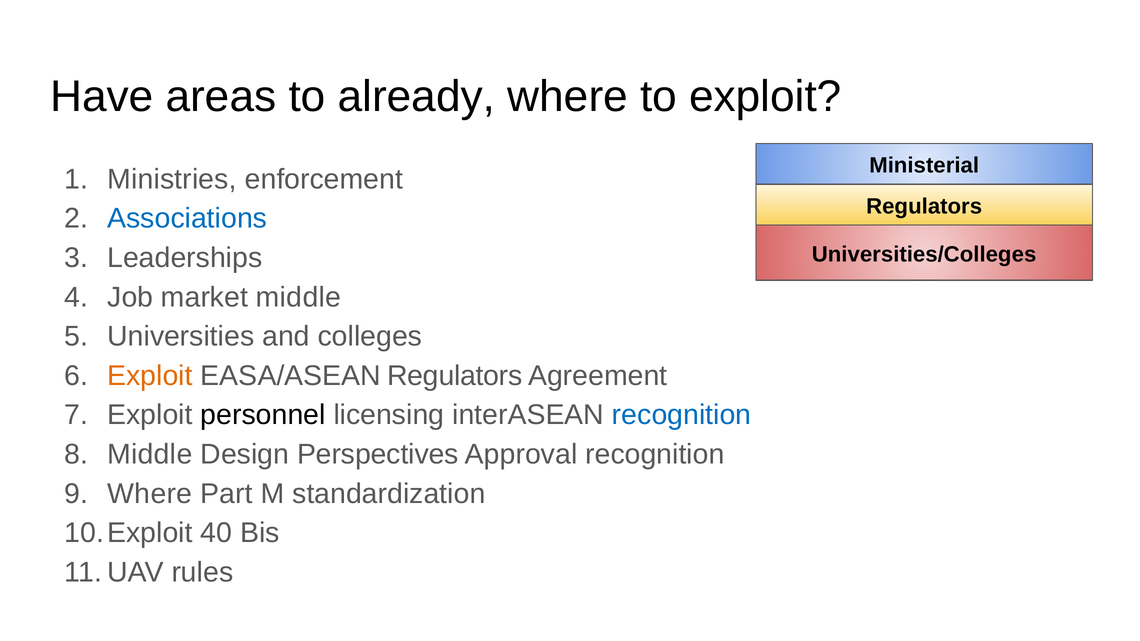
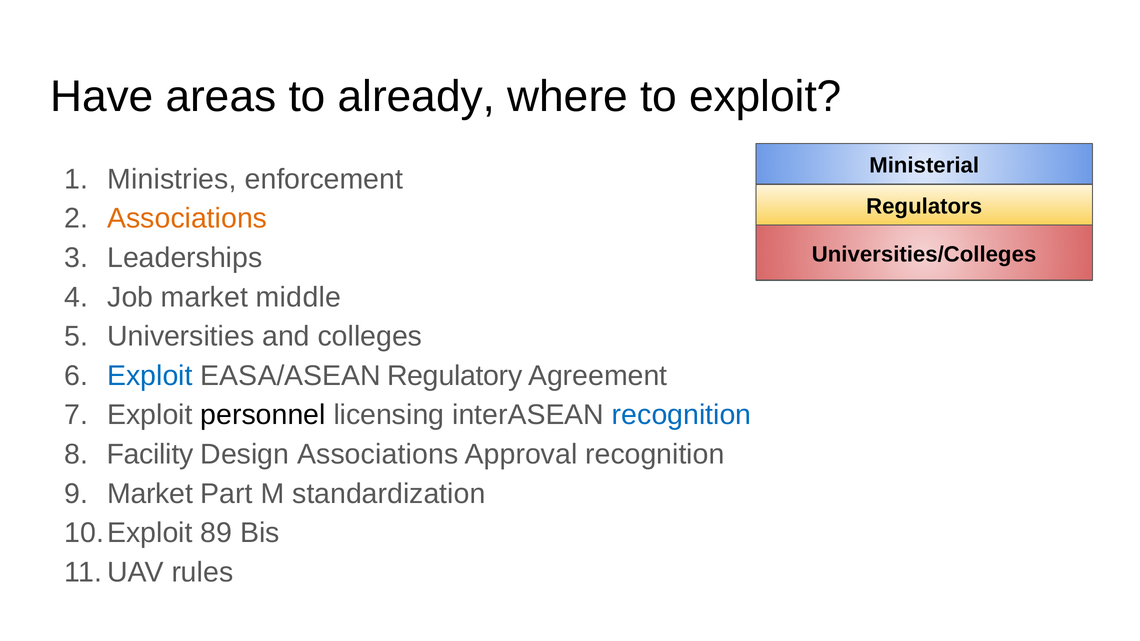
Associations colour: blue -> orange (187, 219)
Exploit colour: orange -> blue (150, 376)
EASA/ASEAN Regulators: Regulators -> Regulatory (455, 376)
Middle: Middle -> Facility (150, 454)
Design Perspectives: Perspectives -> Associations (378, 454)
Where: Where -> Market (150, 494)
40: 40 -> 89 (216, 533)
